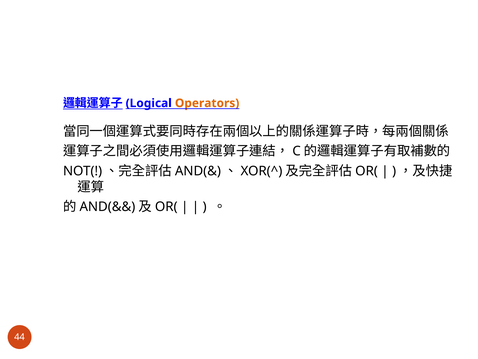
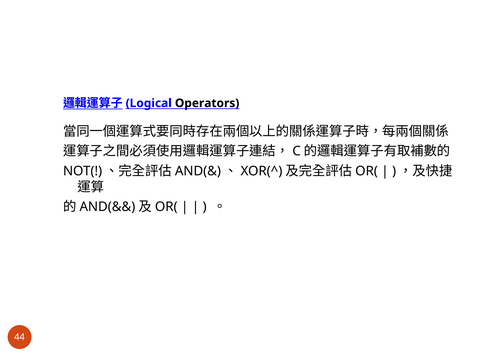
Operators colour: orange -> black (207, 103)
